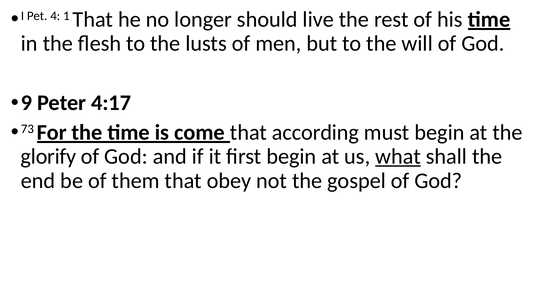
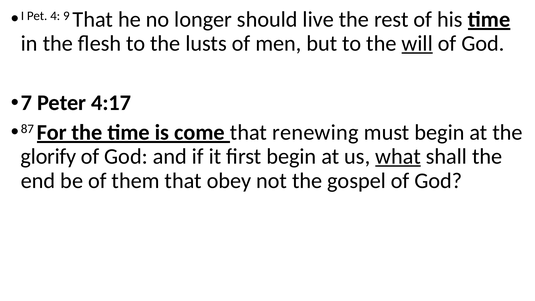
1: 1 -> 9 (66, 16)
will underline: none -> present (417, 44)
9: 9 -> 7 (27, 103)
73: 73 -> 87 (27, 129)
according: according -> renewing (315, 132)
